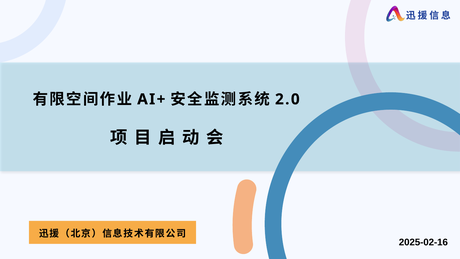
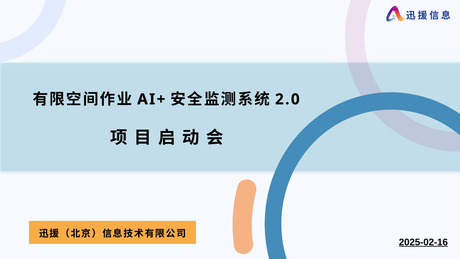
2025-02-16 underline: none -> present (423, 242)
